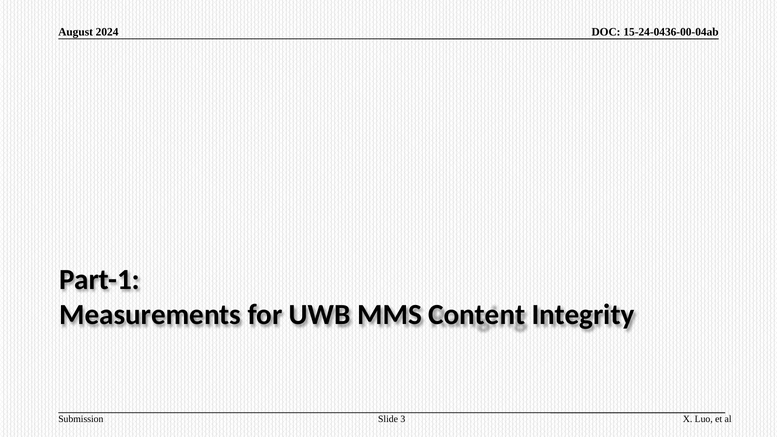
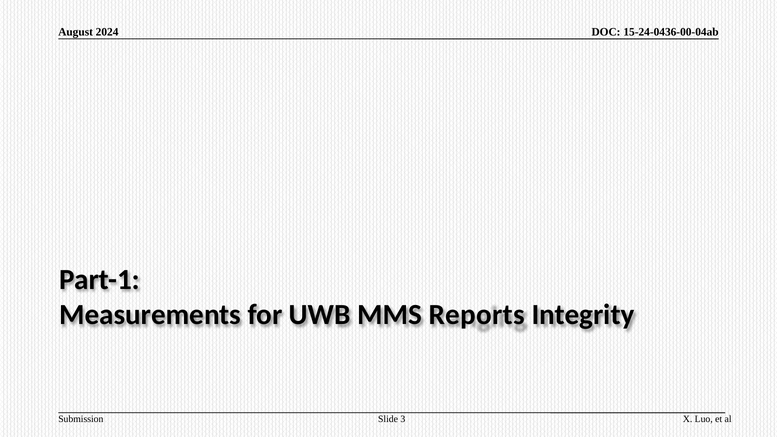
Content: Content -> Reports (477, 315)
